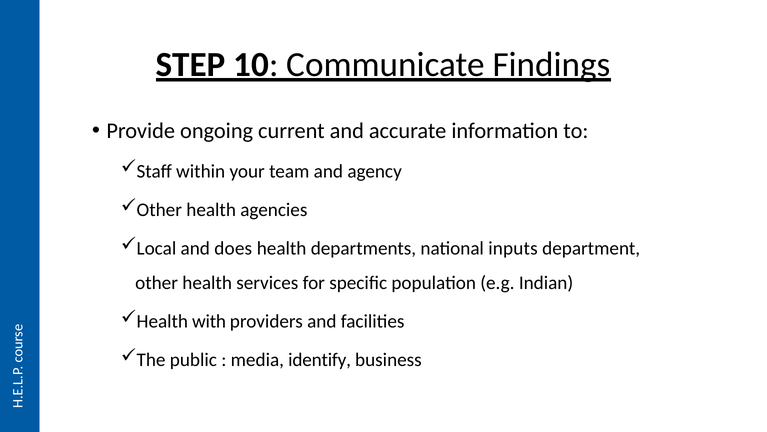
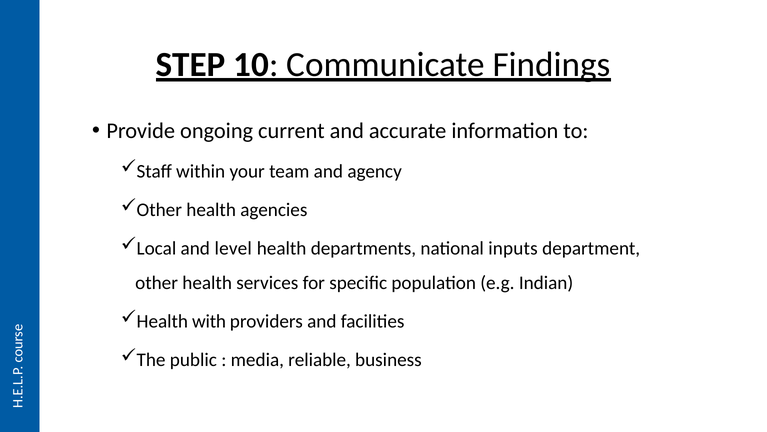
does: does -> level (233, 248)
identify: identify -> reliable (319, 360)
